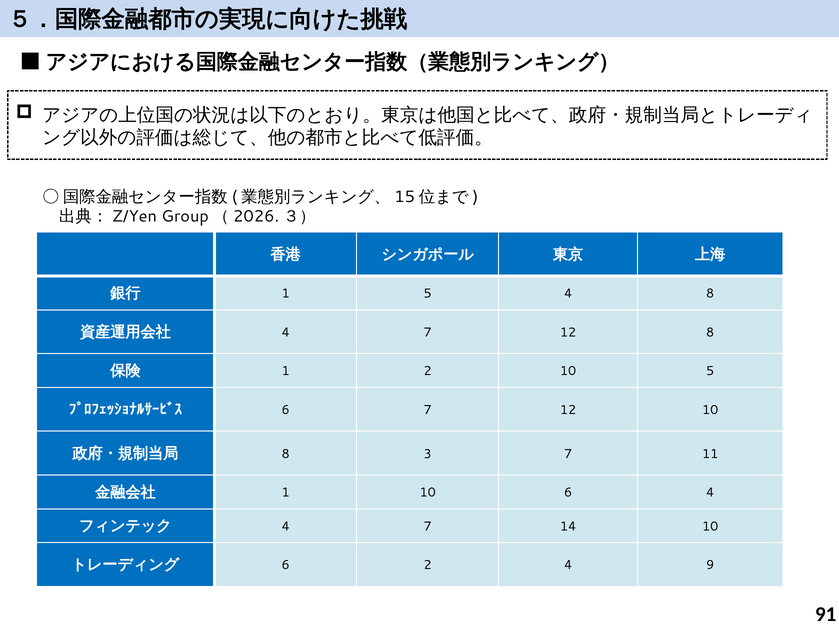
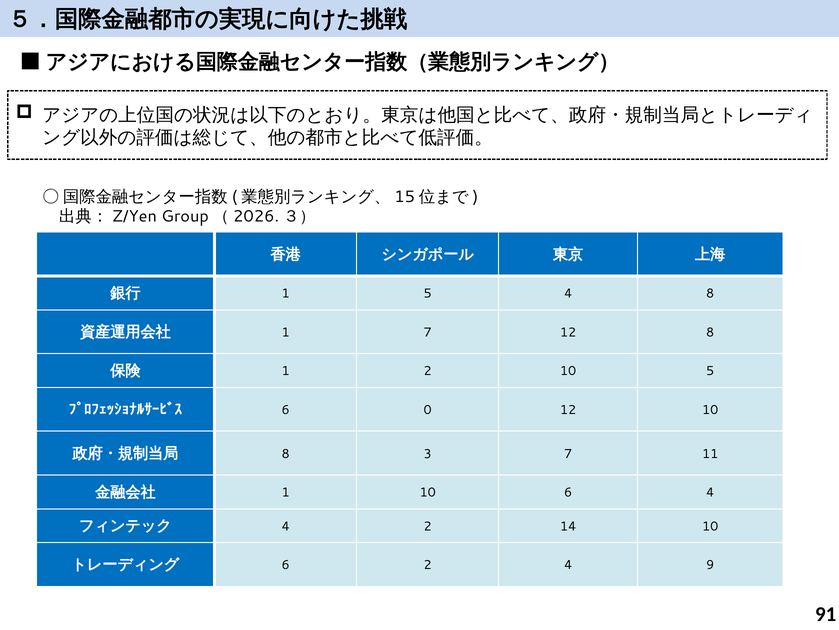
4: 4 -> 1 (286, 332)
6 7: 7 -> 0 (428, 410)
7: 7 -> 2 (428, 526)
